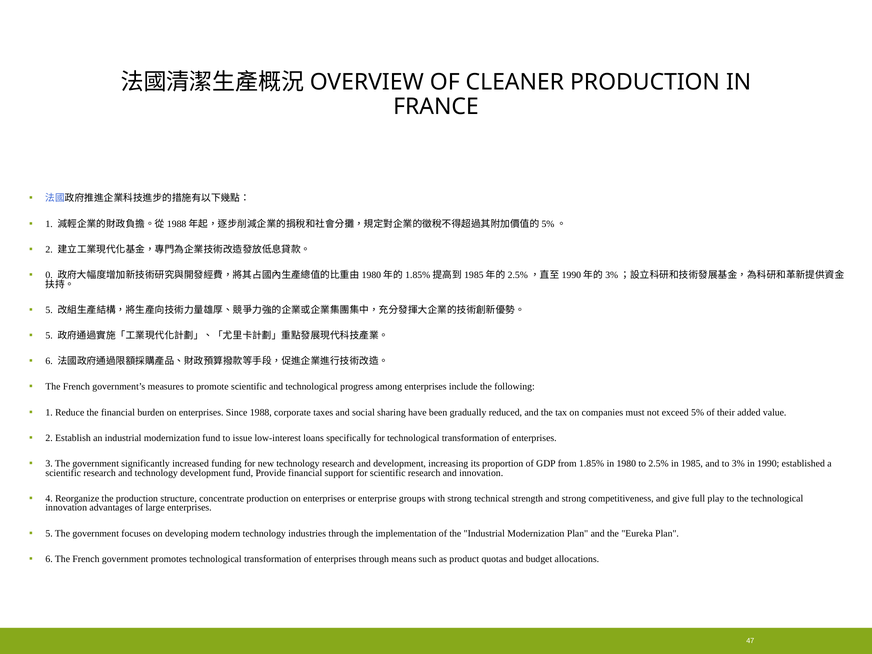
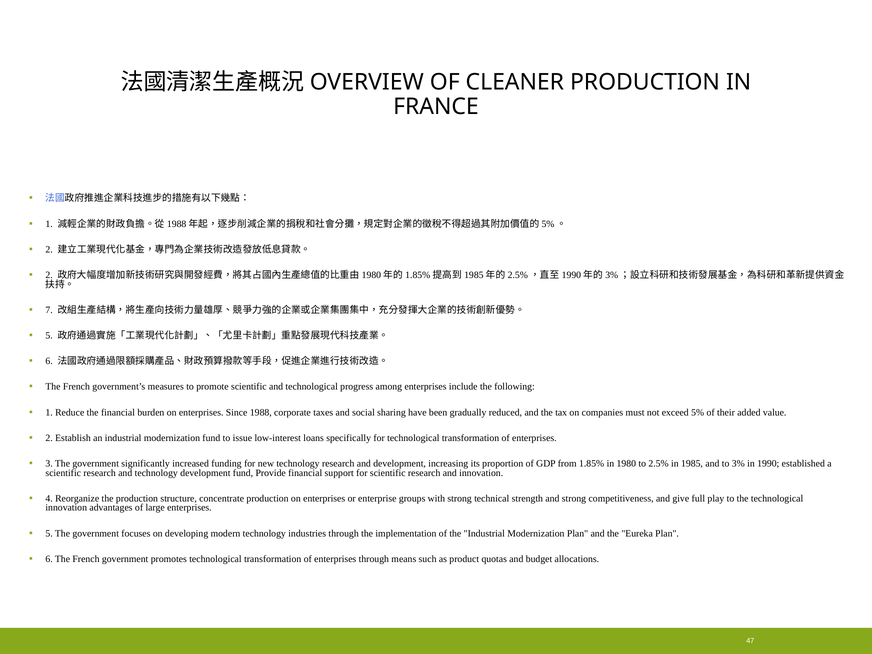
0: 0 -> 2 (49, 275)
5: 5 -> 7 (49, 310)
